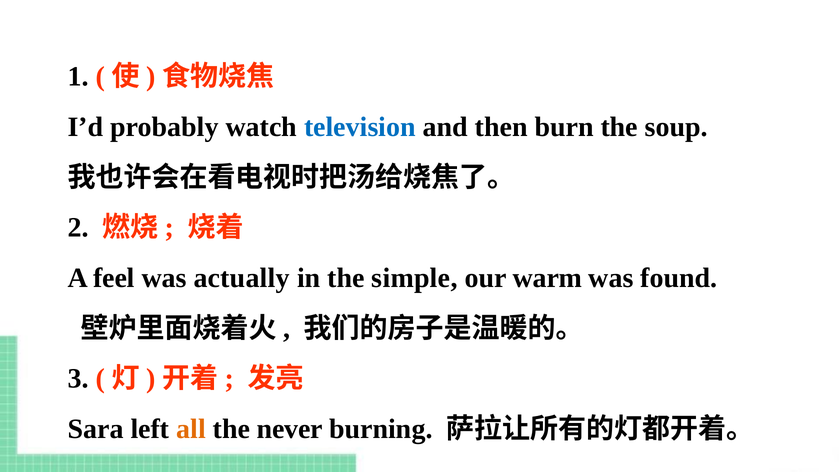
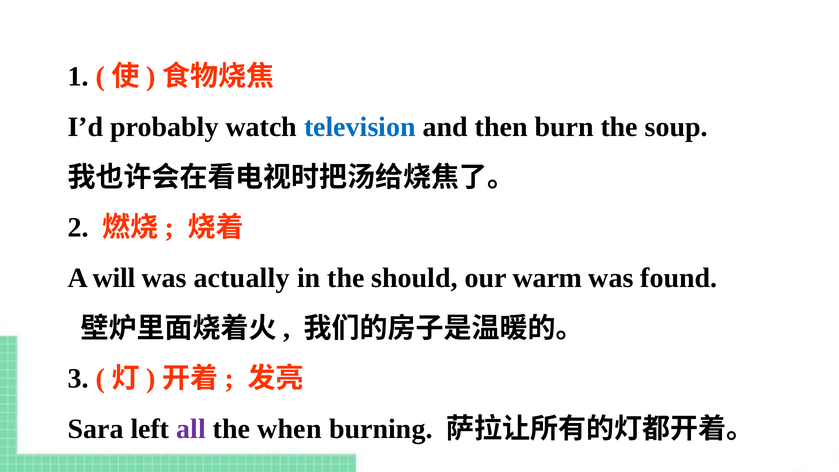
feel: feel -> will (114, 278)
simple: simple -> should (415, 278)
all colour: orange -> purple (191, 429)
never: never -> when (289, 429)
